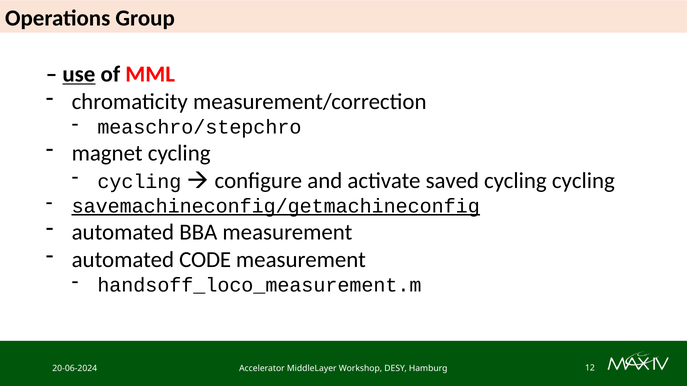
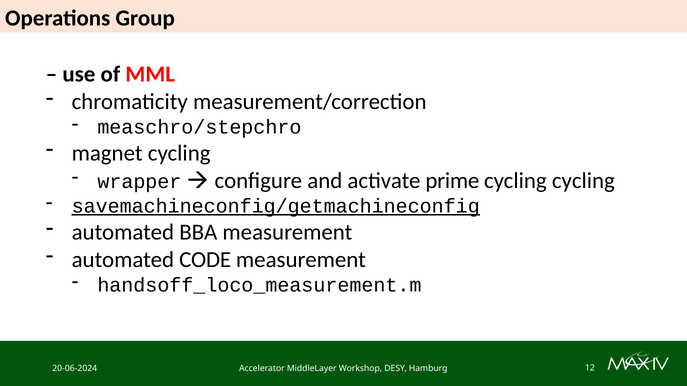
use underline: present -> none (79, 74)
cycling: cycling -> wrapper (139, 182)
saved: saved -> prime (452, 181)
